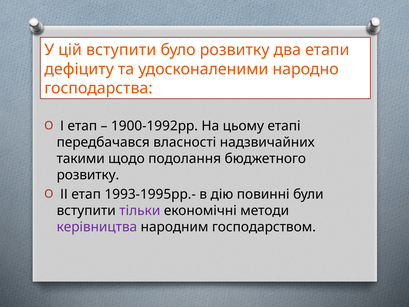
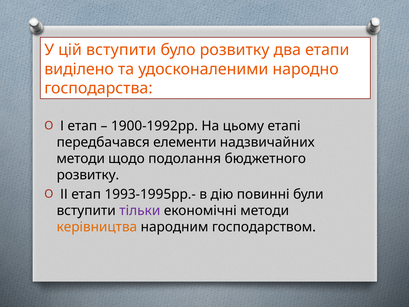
дефіциту: дефіциту -> виділено (79, 69)
власності: власності -> елементи (185, 142)
такими: такими -> методи (81, 159)
керівництва colour: purple -> orange (97, 227)
